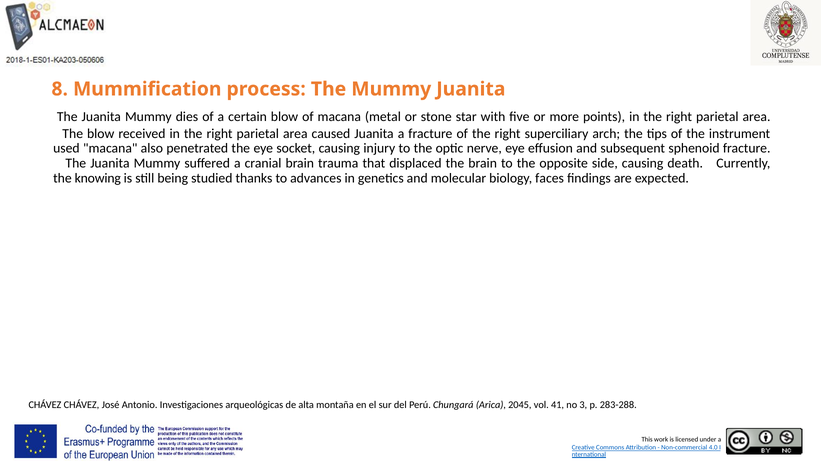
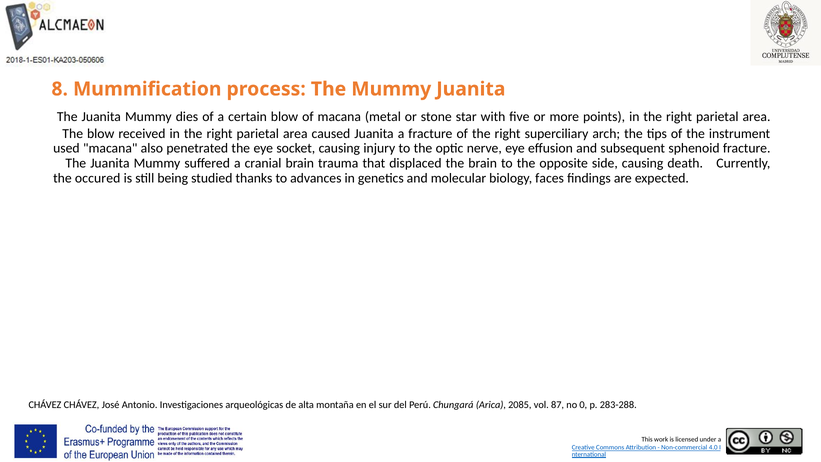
knowing: knowing -> occured (98, 178)
2045: 2045 -> 2085 (520, 405)
41: 41 -> 87 (558, 405)
3: 3 -> 0 (583, 405)
